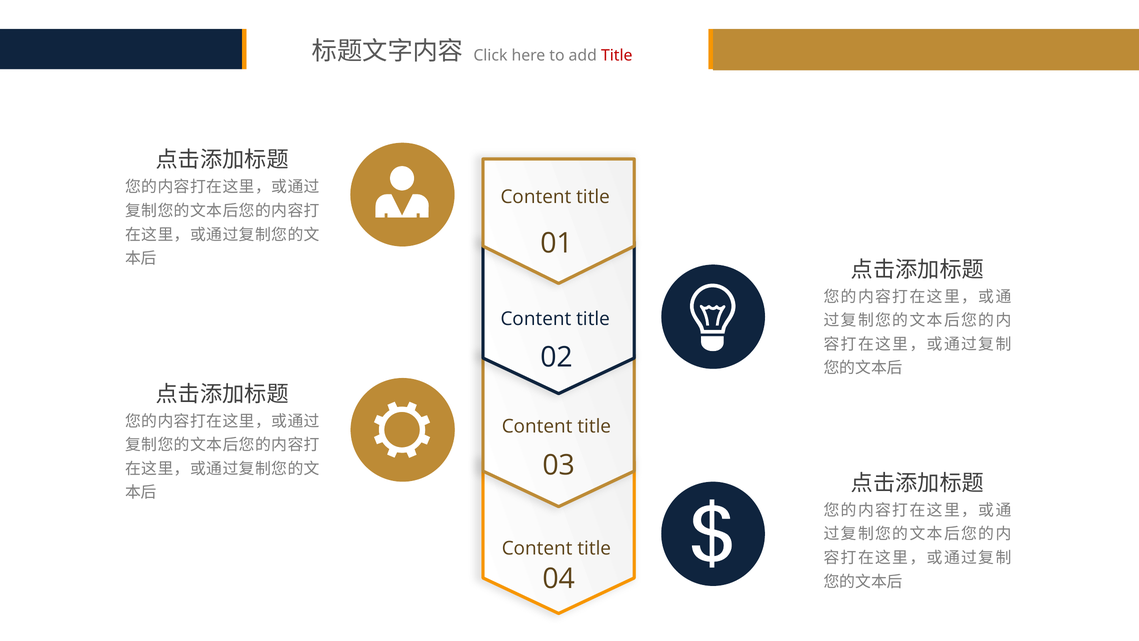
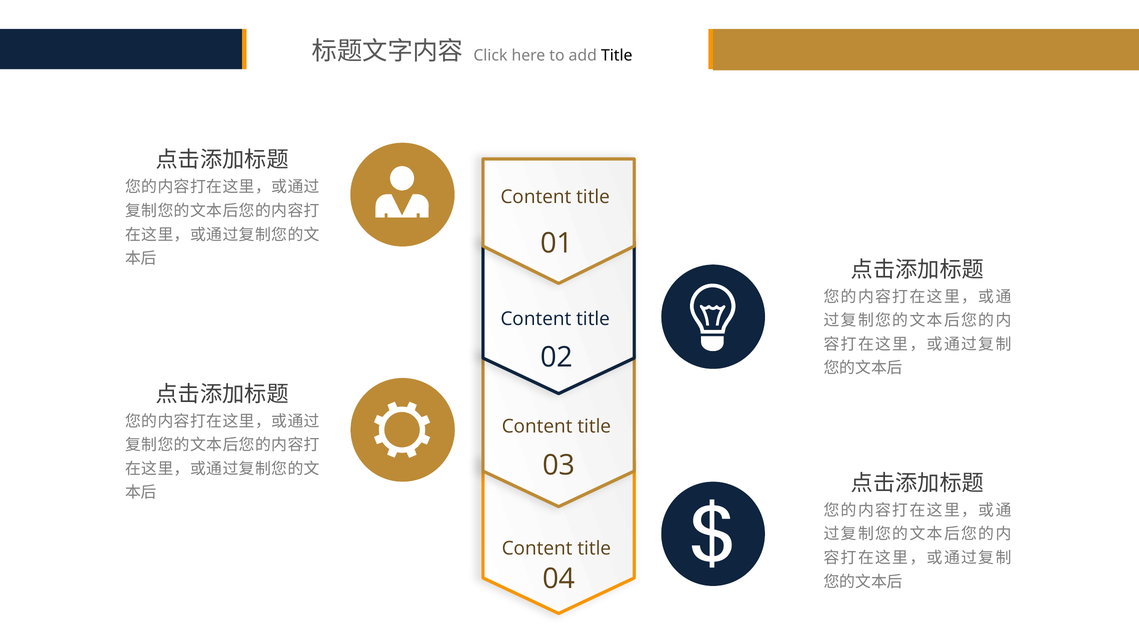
Title colour: red -> black (617, 55)
